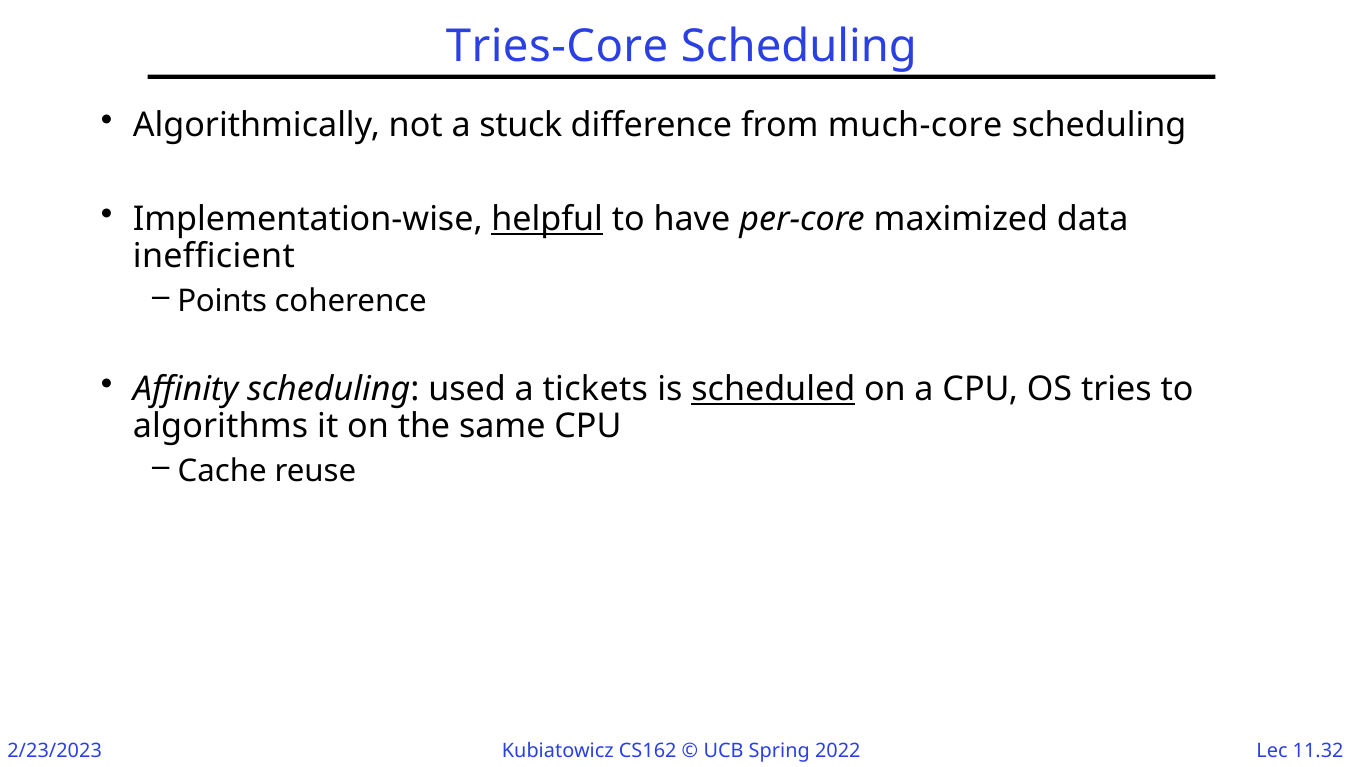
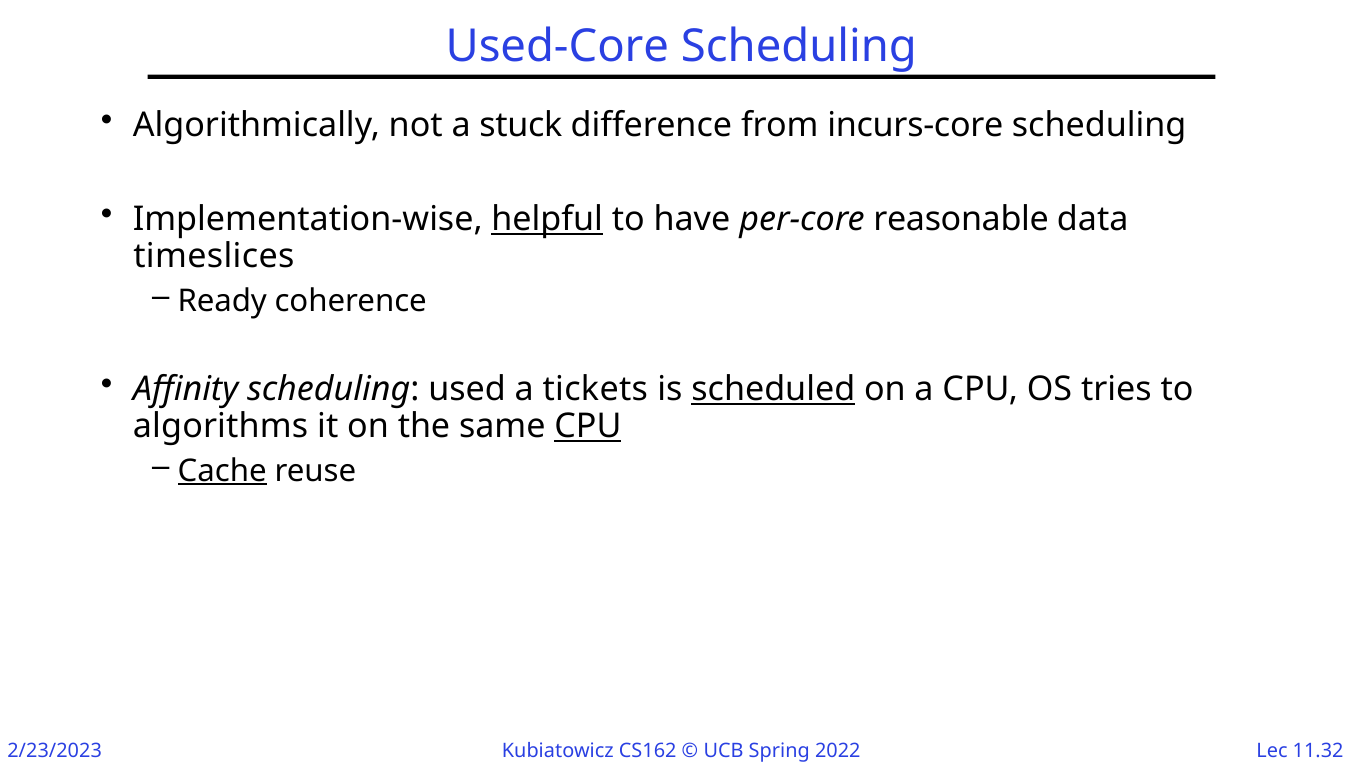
Tries-Core: Tries-Core -> Used-Core (557, 47)
much-core: much-core -> incurs-core (915, 125)
maximized: maximized -> reasonable (961, 219)
inefficient: inefficient -> timeslices (214, 256)
Points: Points -> Ready (222, 301)
CPU underline: none -> present (588, 426)
Cache underline: none -> present (222, 471)
